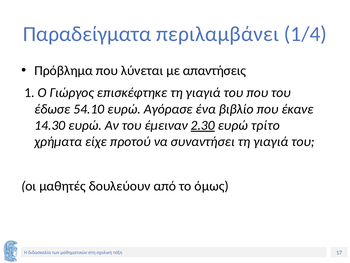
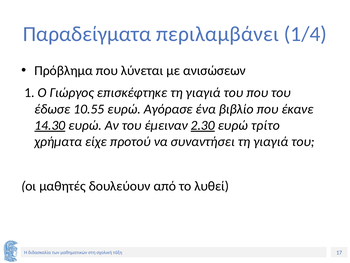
απαντήσεις: απαντήσεις -> ανισώσεων (214, 70)
54.10: 54.10 -> 10.55 (89, 109)
14.30 underline: none -> present (50, 125)
όμως: όμως -> λυθεί (212, 186)
